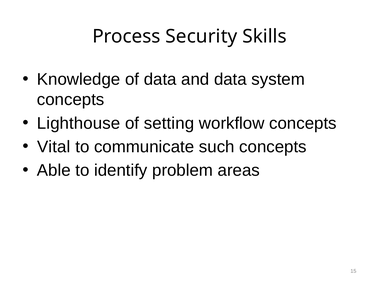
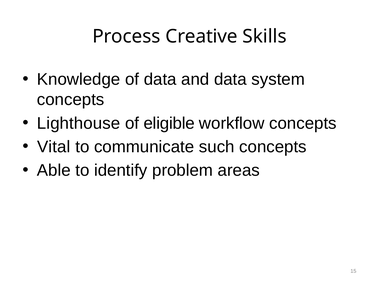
Security: Security -> Creative (202, 36)
setting: setting -> eligible (169, 123)
